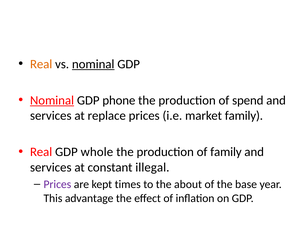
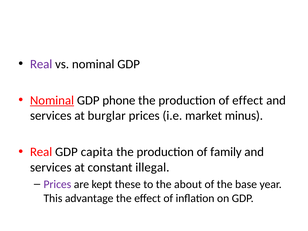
Real colour: orange -> purple (41, 64)
nominal underline: present -> none (93, 64)
of spend: spend -> effect (248, 100)
replace: replace -> burglar (107, 116)
market family: family -> minus (244, 116)
whole: whole -> capita (97, 152)
times: times -> these (128, 184)
